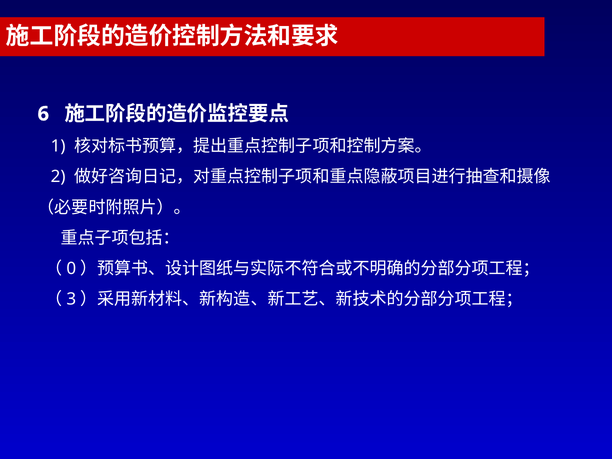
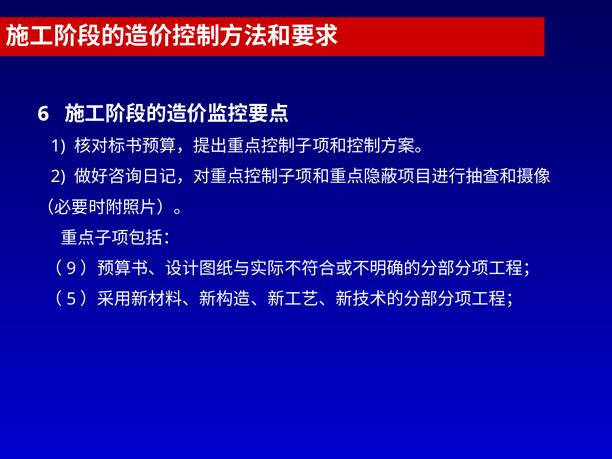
0: 0 -> 9 (71, 269)
3: 3 -> 5 (71, 299)
